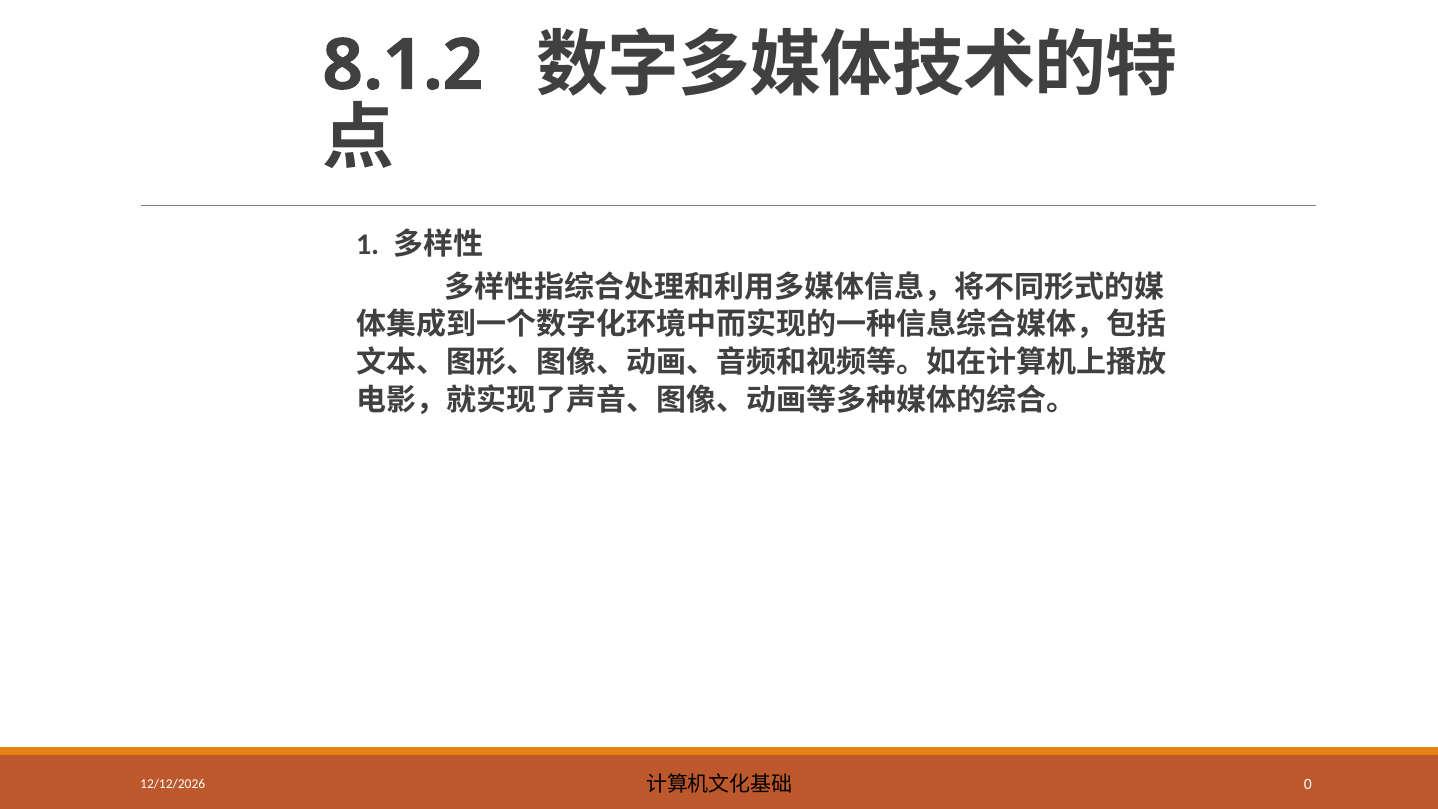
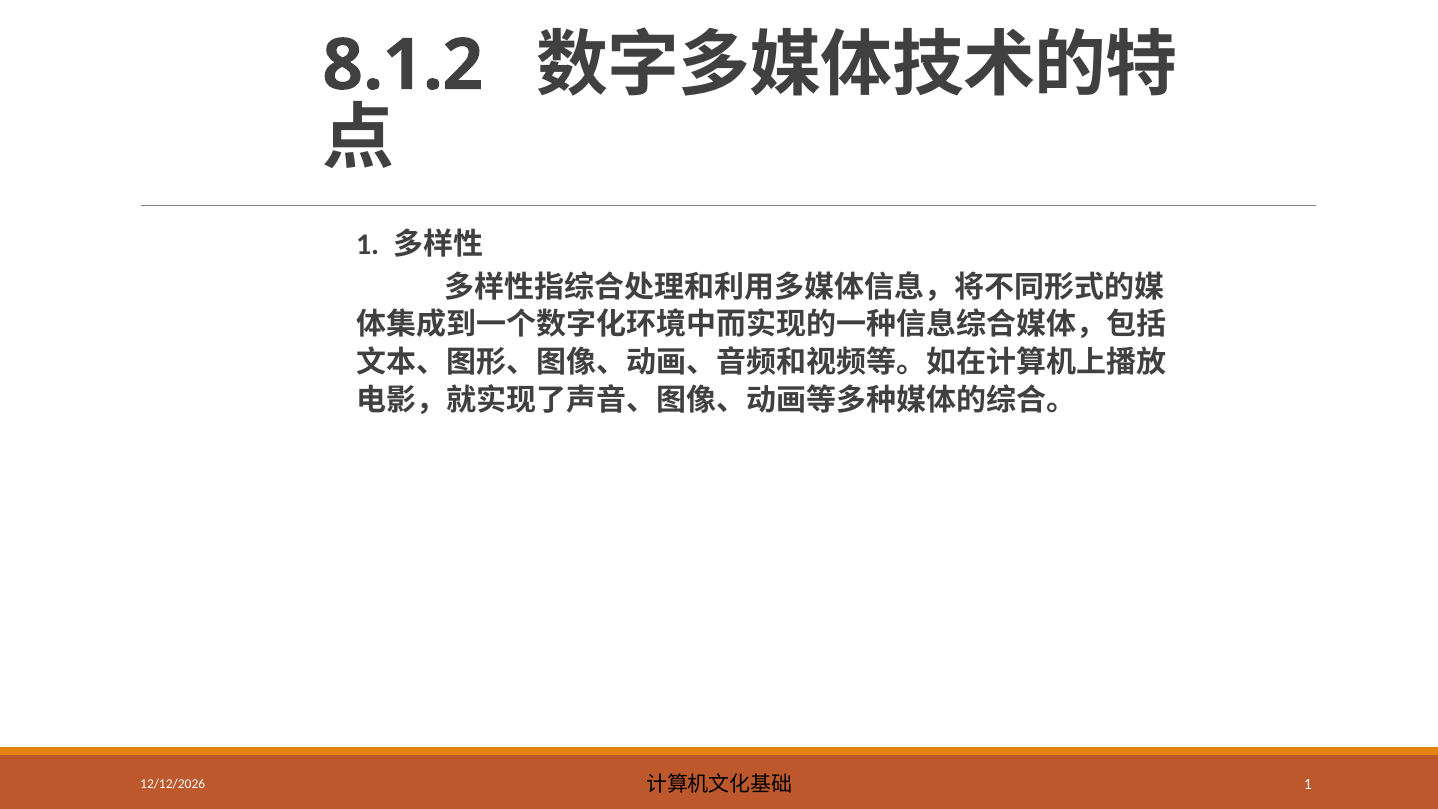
0: 0 -> 1 (1308, 784)
